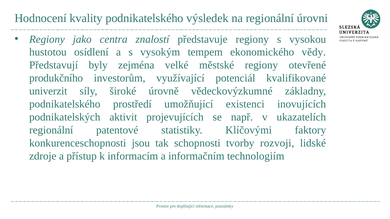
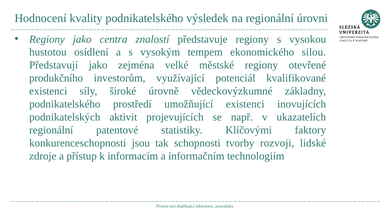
vědy: vědy -> silou (314, 52)
Představují byly: byly -> jako (98, 65)
univerzit: univerzit -> existenci (48, 91)
